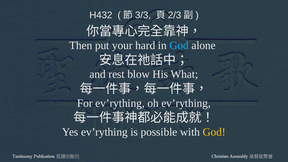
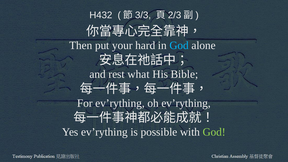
blow: blow -> what (139, 74)
What: What -> Bible (184, 74)
God colour: yellow -> light green (214, 132)
